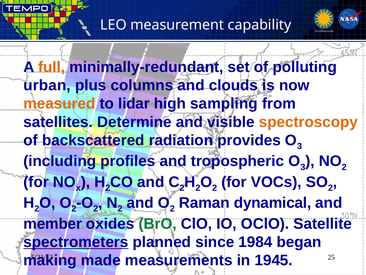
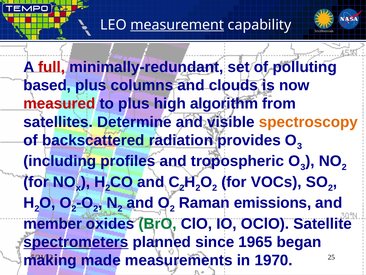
measurement underline: none -> present (177, 25)
full colour: orange -> red (52, 67)
urban: urban -> based (47, 85)
measured colour: orange -> red (59, 104)
to lidar: lidar -> plus (134, 104)
sampling: sampling -> algorithm (224, 104)
dynamical: dynamical -> emissions (273, 203)
1984: 1984 -> 1965 (255, 242)
1945: 1945 -> 1970 (274, 260)
